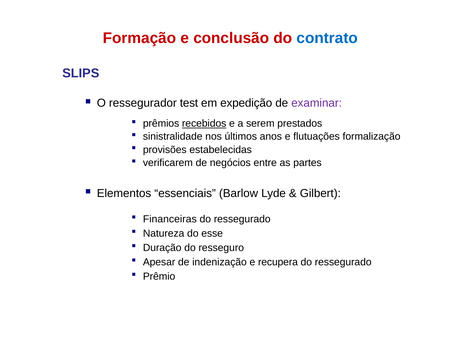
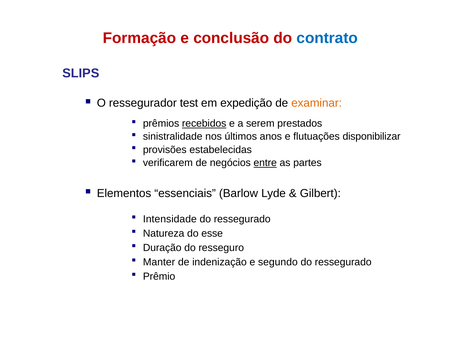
examinar colour: purple -> orange (317, 103)
formalização: formalização -> disponibilizar (372, 137)
entre underline: none -> present (265, 163)
Financeiras: Financeiras -> Intensidade (170, 219)
Apesar: Apesar -> Manter (159, 262)
recupera: recupera -> segundo (278, 262)
